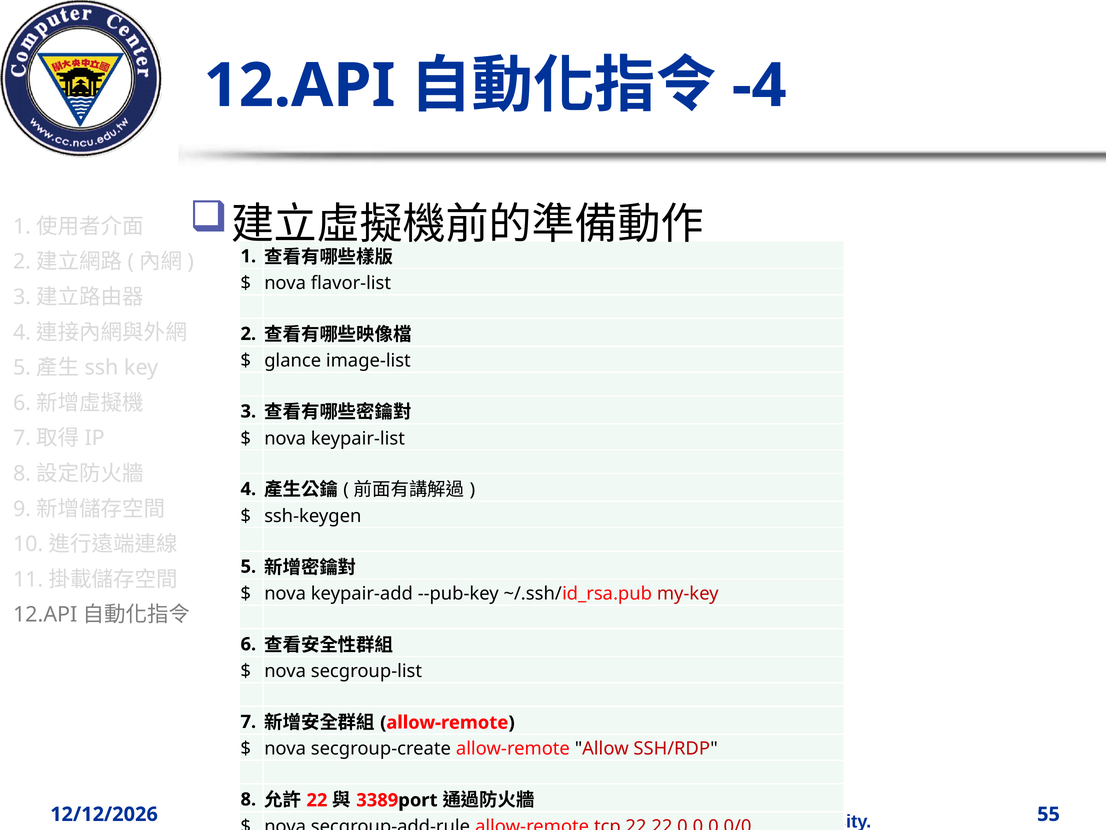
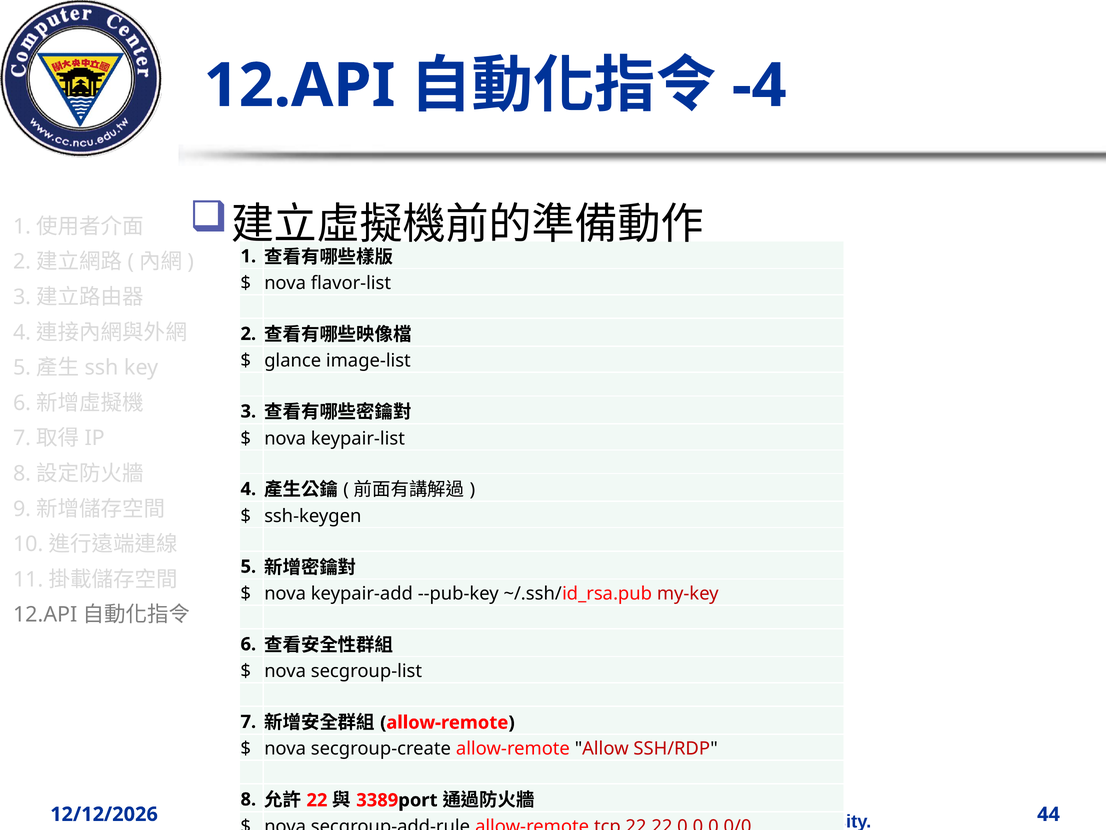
55: 55 -> 44 (1049, 814)
